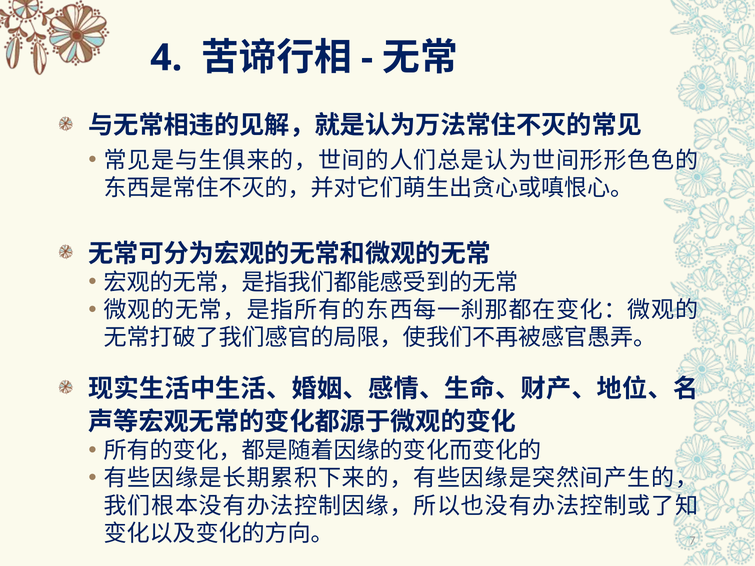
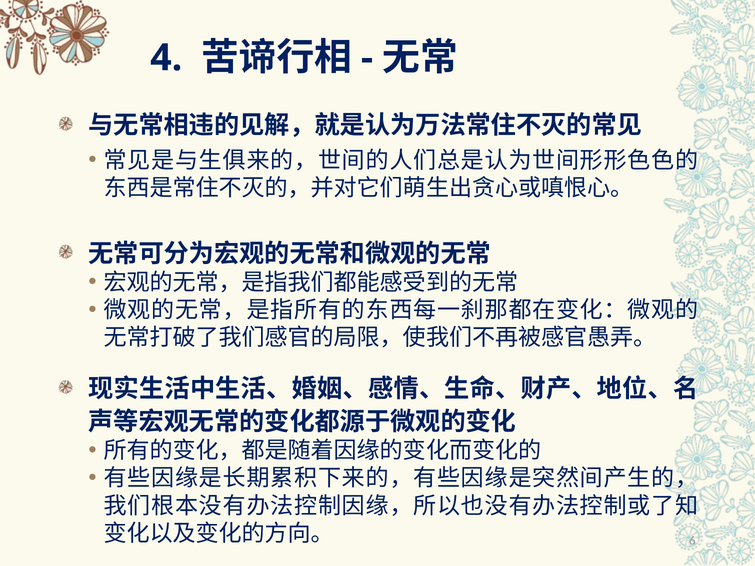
7: 7 -> 6 (692, 541)
